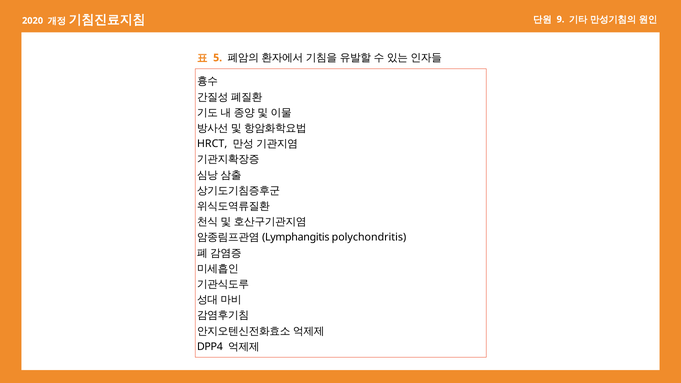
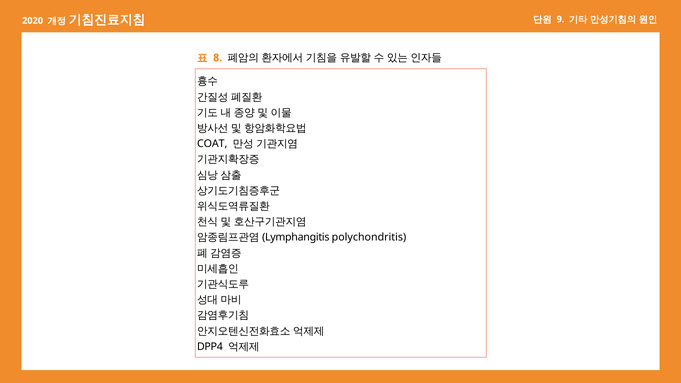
5: 5 -> 8 (218, 58)
HRCT: HRCT -> COAT (212, 144)
